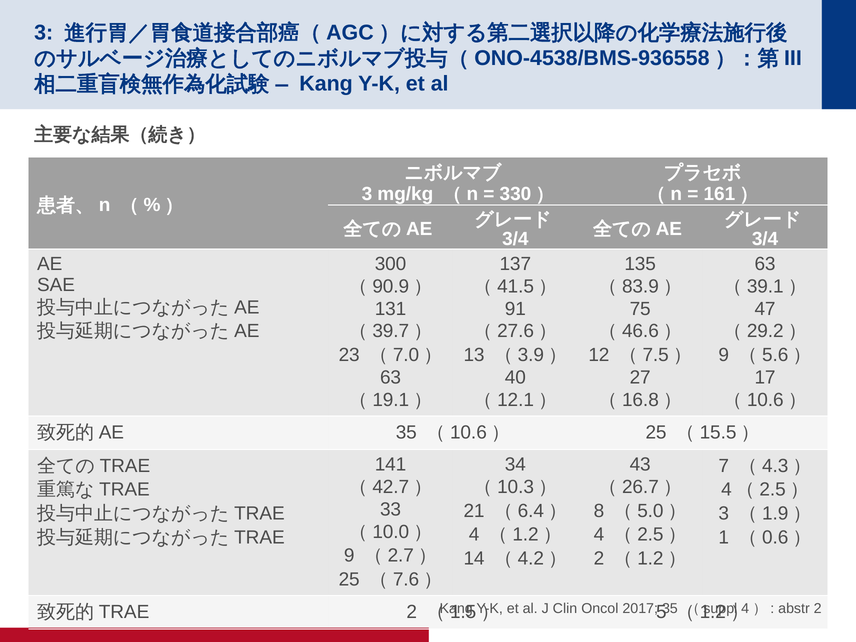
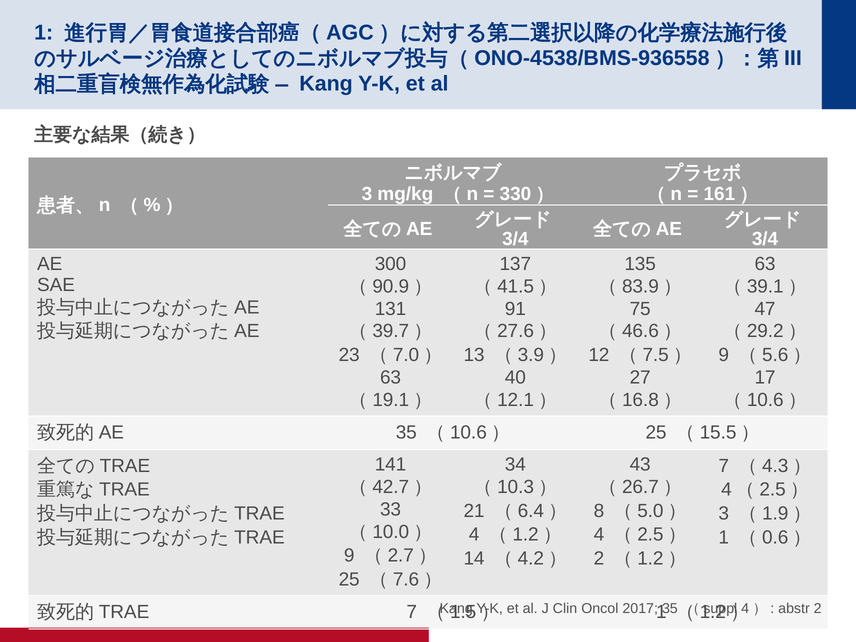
3: 3 -> 1 (44, 33)
2: 2 -> 7 (412, 612)
5: 5 -> 1 (661, 612)
